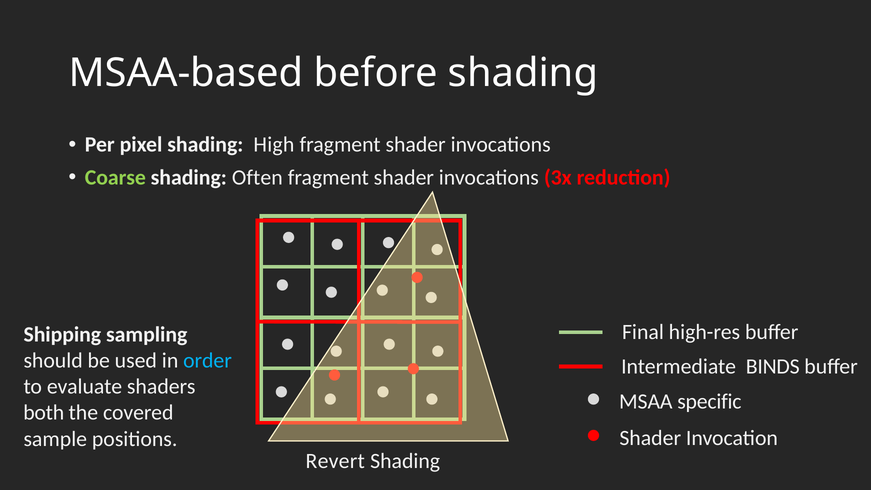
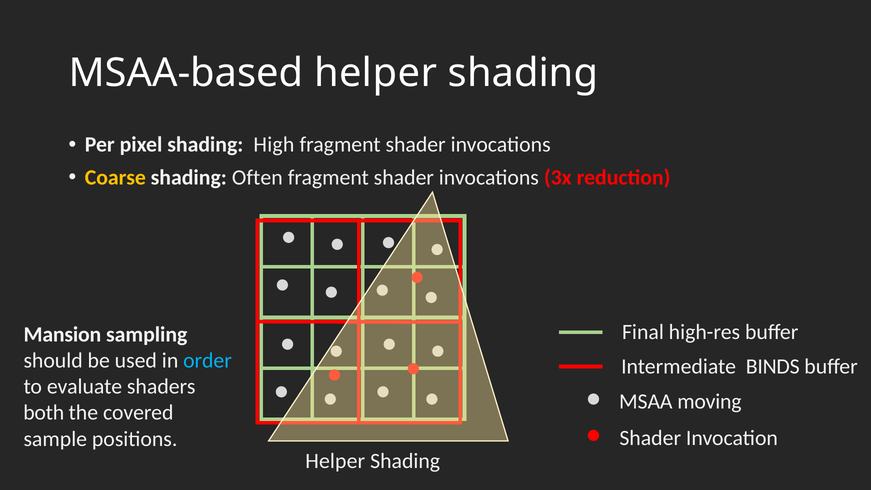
MSAA-based before: before -> helper (376, 73)
Coarse colour: light green -> yellow (115, 177)
Shipping: Shipping -> Mansion (62, 334)
specific: specific -> moving (709, 402)
Revert: Revert -> Helper (335, 461)
